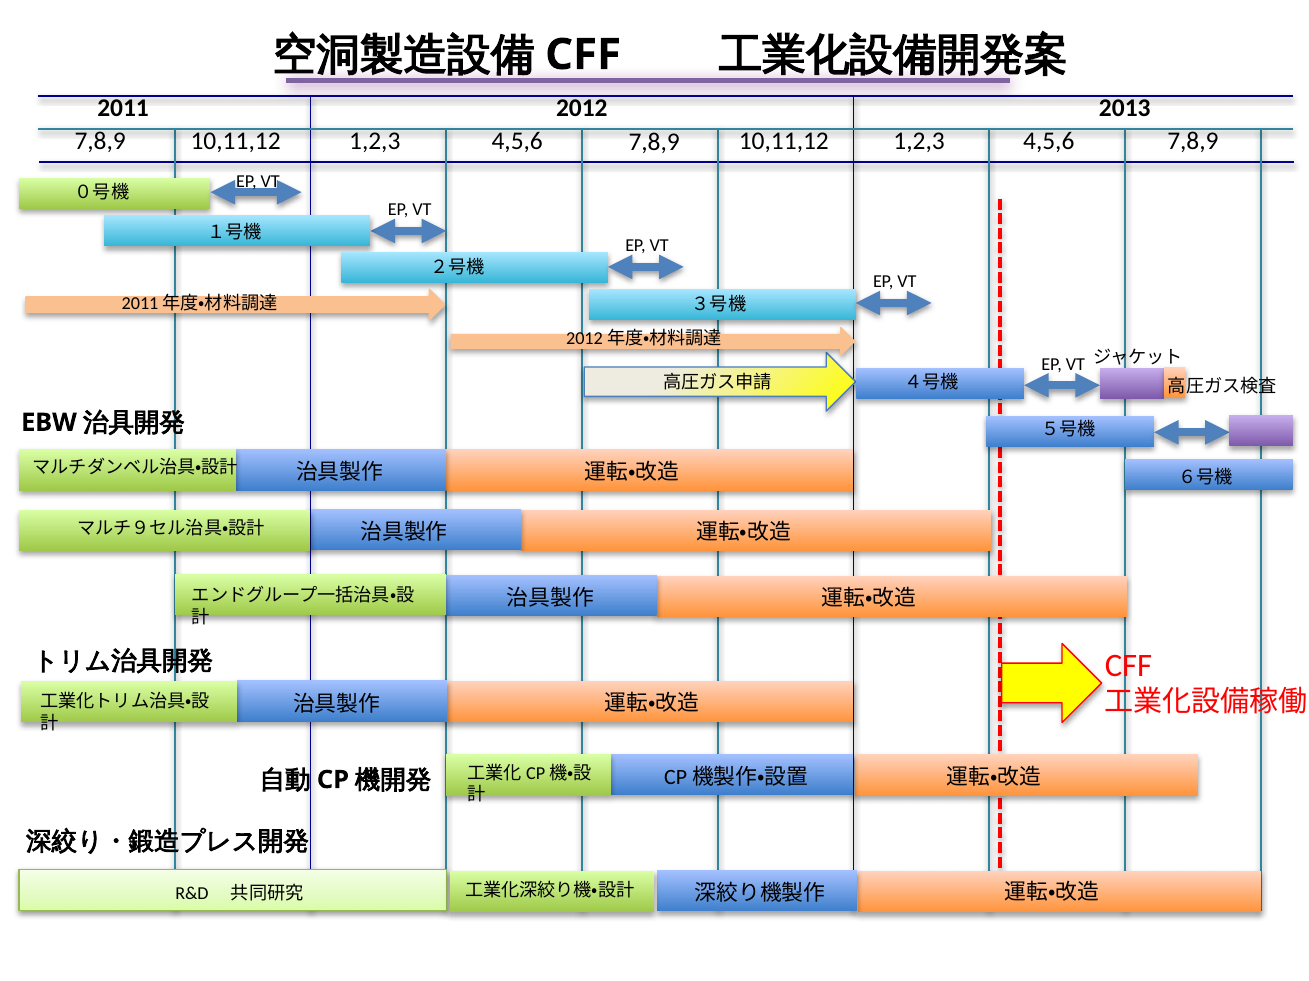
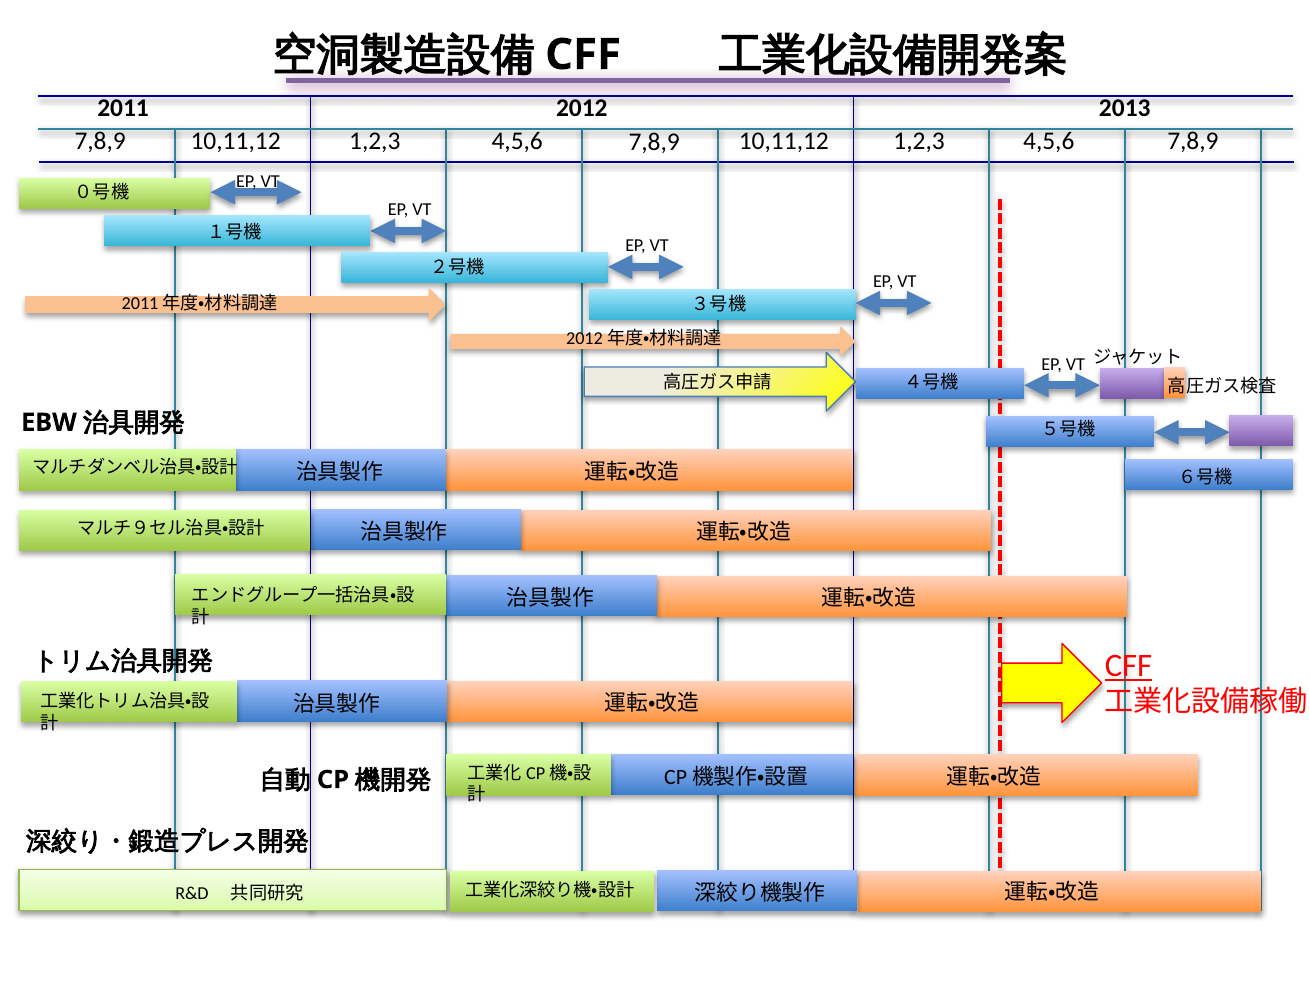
CFF underline: none -> present (1128, 666)
